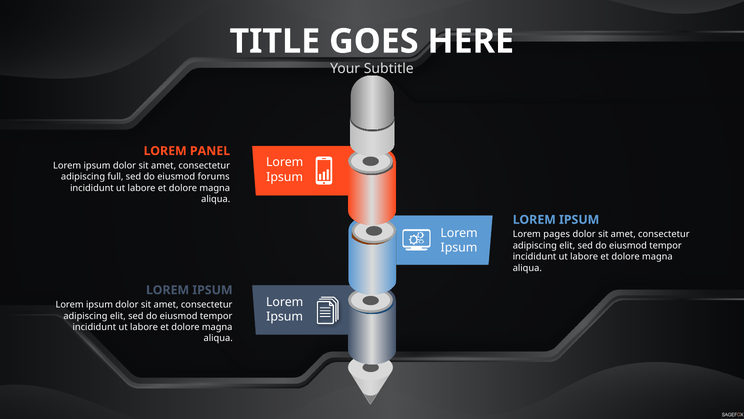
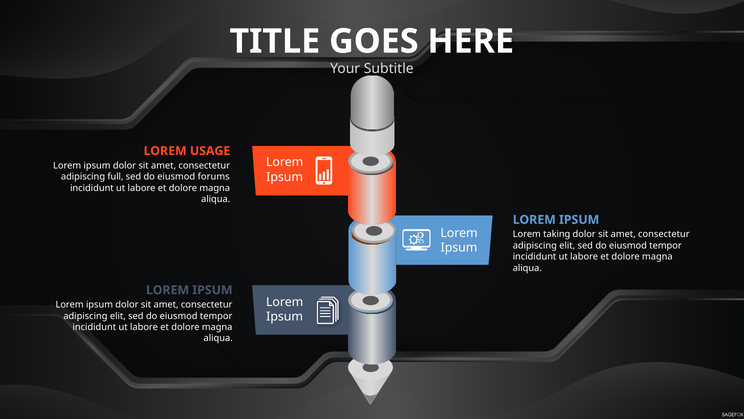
PANEL: PANEL -> USAGE (210, 151)
pages: pages -> taking (557, 234)
